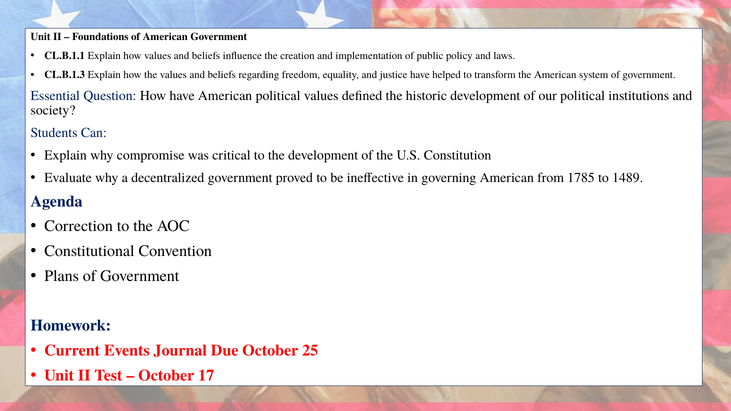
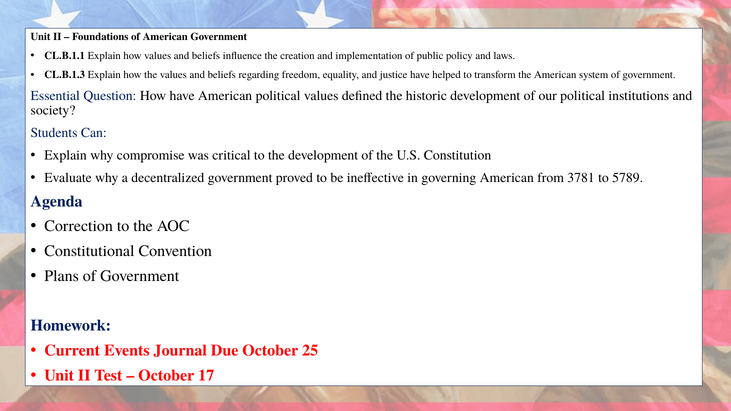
1785: 1785 -> 3781 (581, 178)
1489: 1489 -> 5789 (628, 178)
